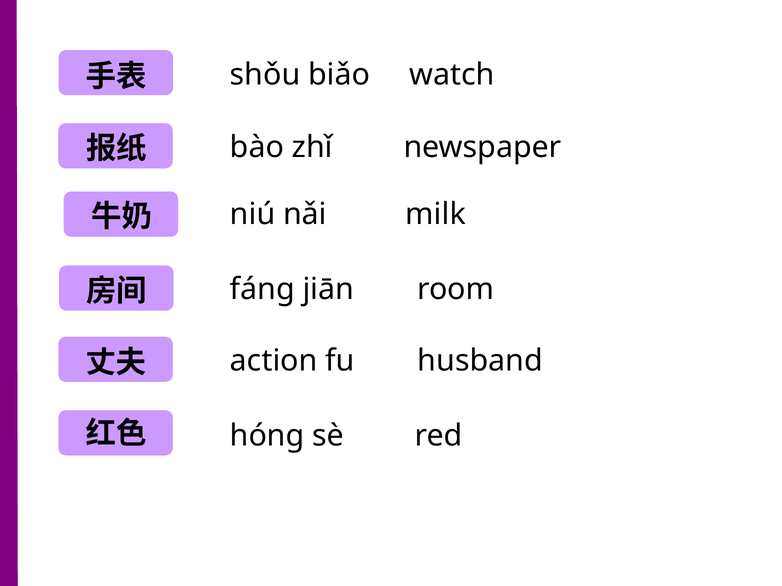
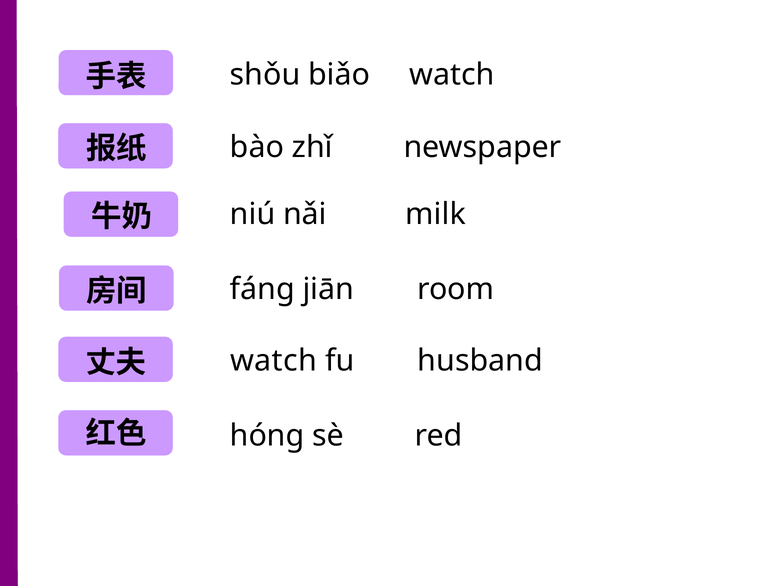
action: action -> watch (274, 361)
